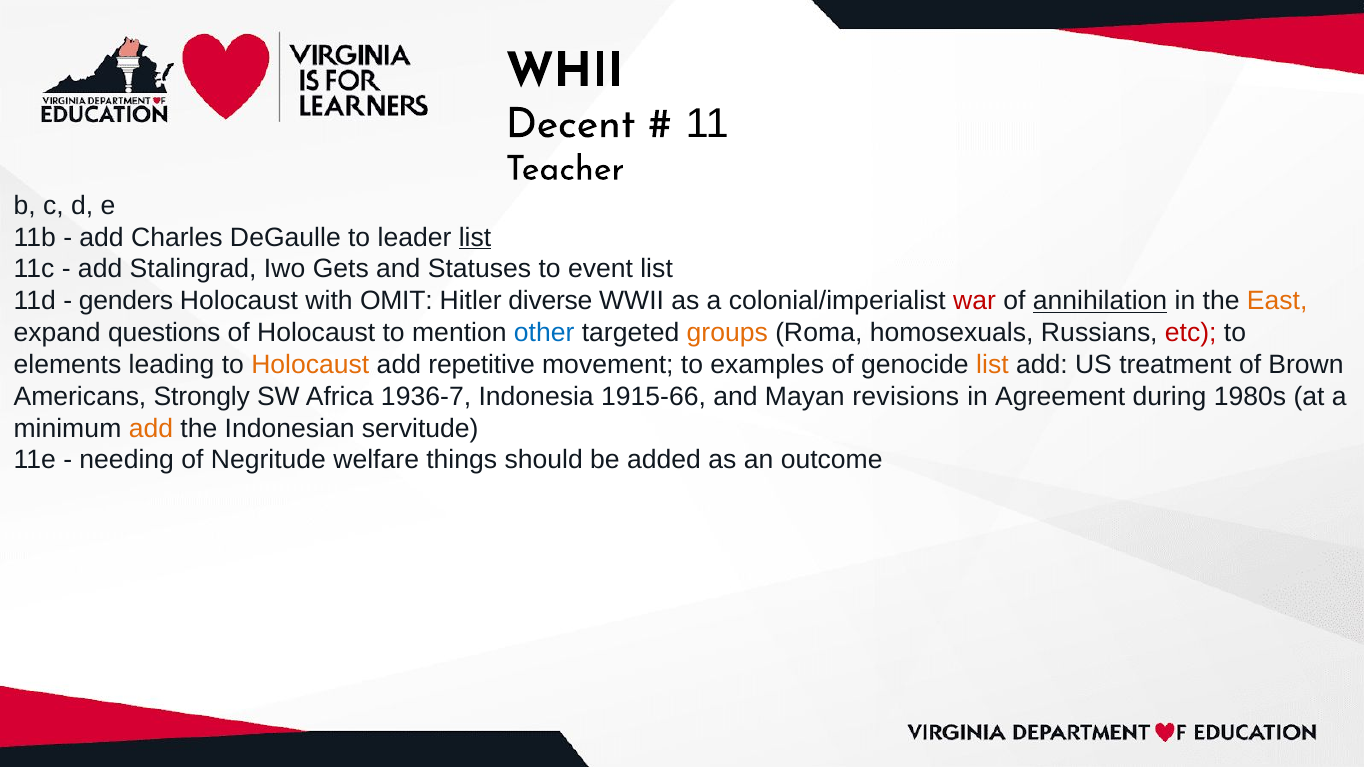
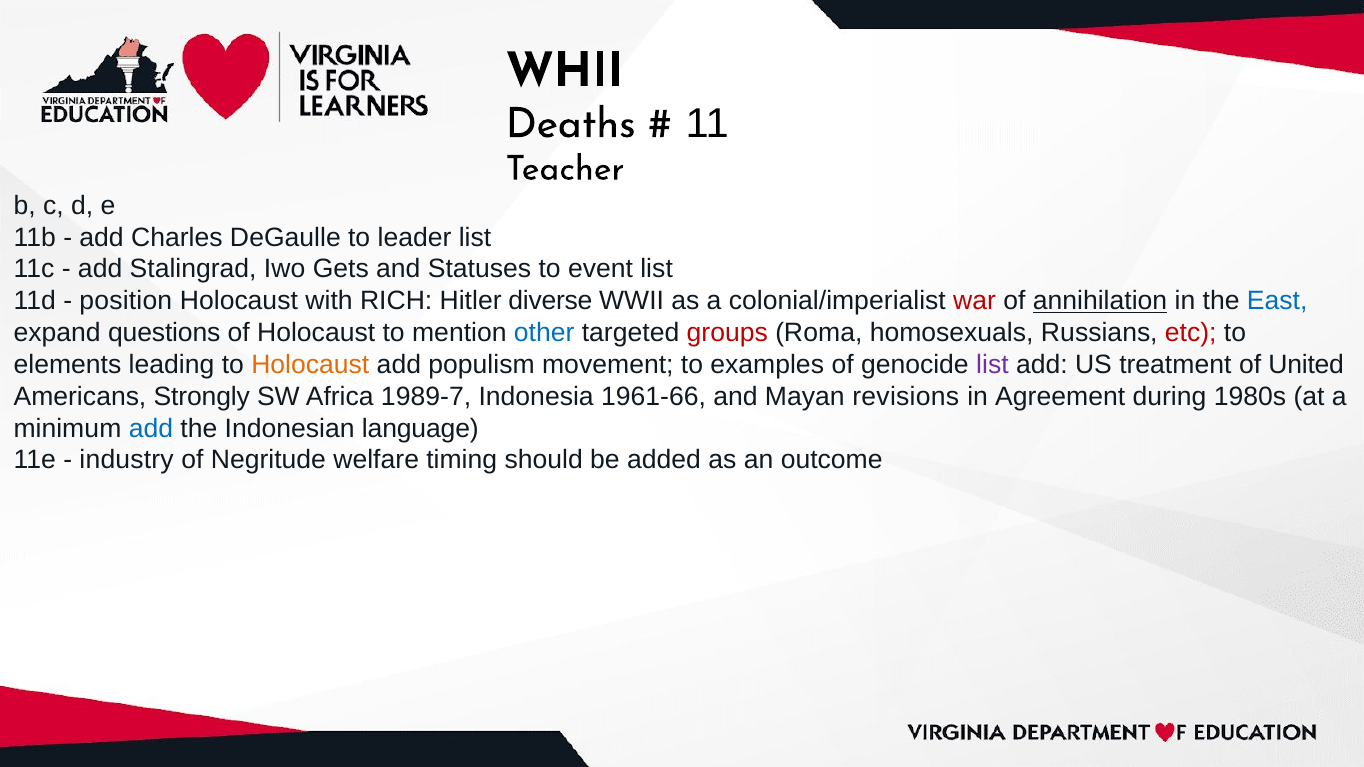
Decent: Decent -> Deaths (571, 123)
list underline: present -> none (475, 237)
genders: genders -> position (126, 301)
OMIT: OMIT -> RICH (396, 301)
East colour: orange -> blue (1277, 301)
groups colour: orange -> red (727, 333)
repetitive: repetitive -> populism (482, 365)
list colour: orange -> purple (992, 365)
Brown: Brown -> United (1306, 365)
1936-7: 1936-7 -> 1989-7 (426, 397)
1915-66: 1915-66 -> 1961-66 (654, 397)
add colour: orange -> blue (151, 428)
servitude: servitude -> language (420, 428)
needing: needing -> industry (127, 460)
things: things -> timing (462, 460)
